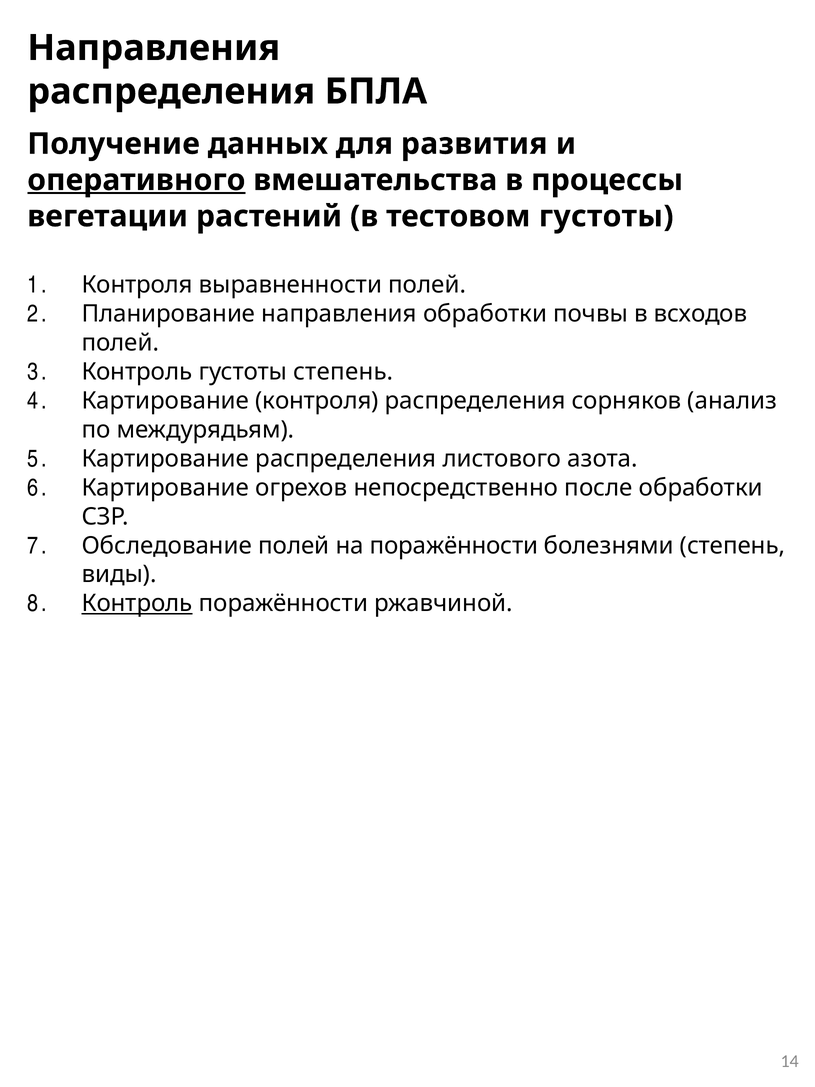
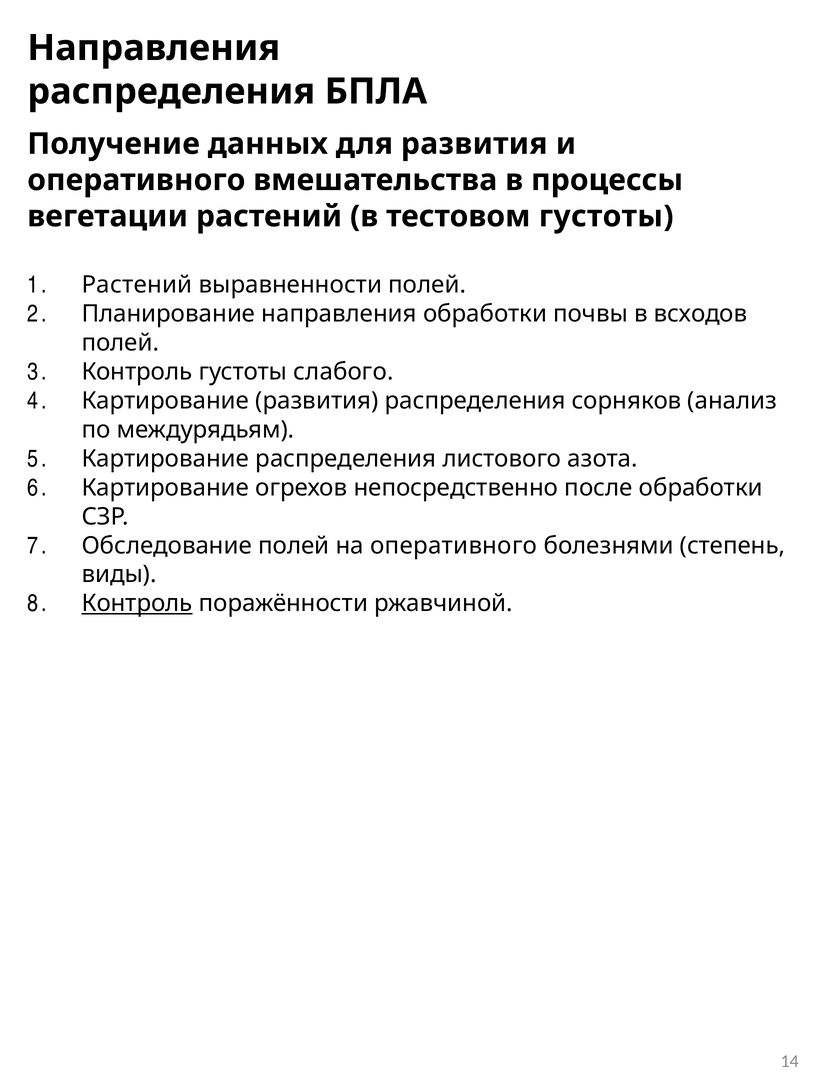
оперативного underline: present -> none (136, 180)
Контроля: Контроля -> Растений (137, 285)
густоты степень: степень -> слабого (343, 372)
Картирование контроля: контроля -> развития (317, 401)
на поражённости: поражённости -> оперативного (454, 545)
